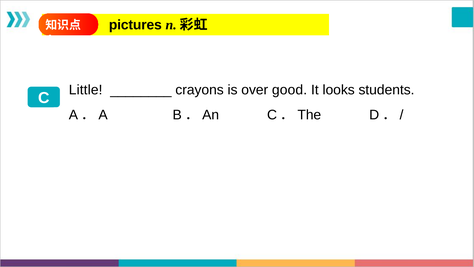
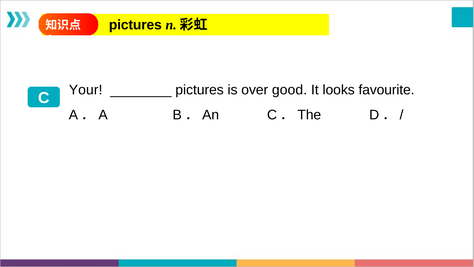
Little: Little -> Your (86, 90)
crayons: crayons -> pictures (200, 90)
students: students -> favourite (387, 90)
